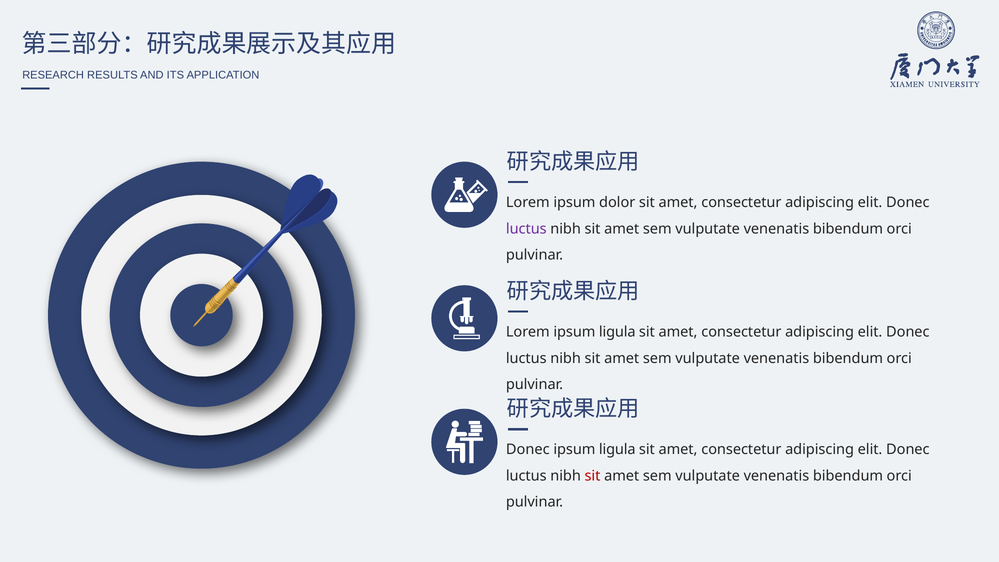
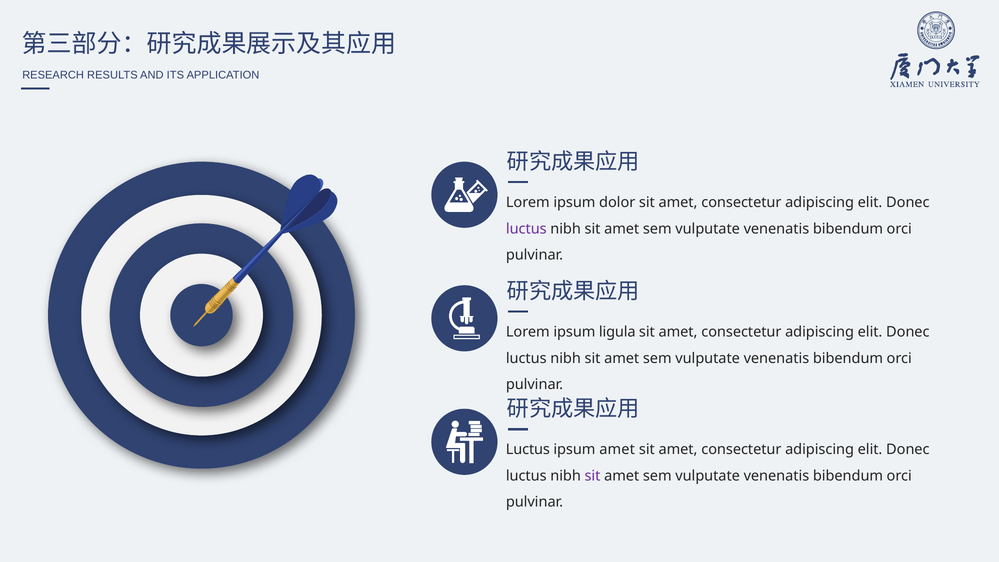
Donec: Donec -> Luctus (528, 450)
ligula: ligula -> amet (617, 450)
sit colour: red -> purple (593, 476)
